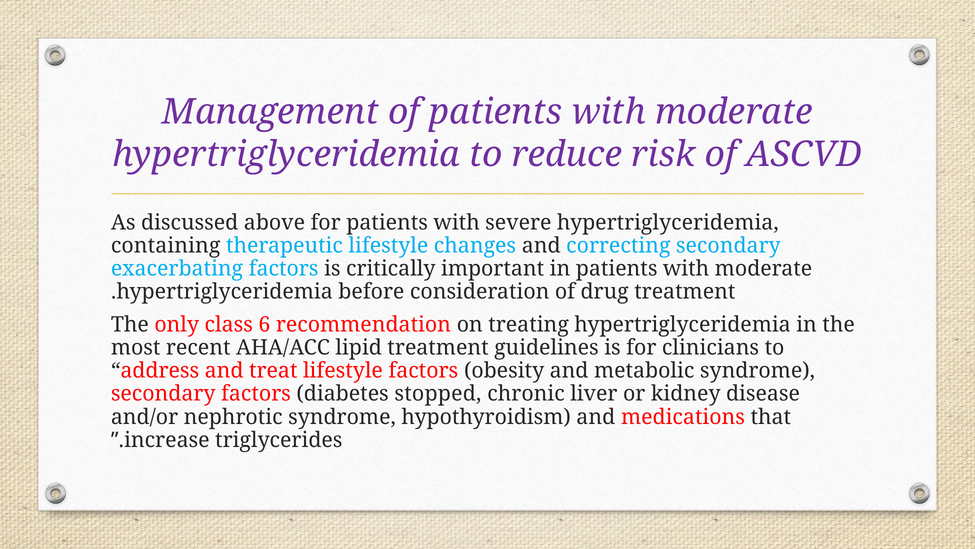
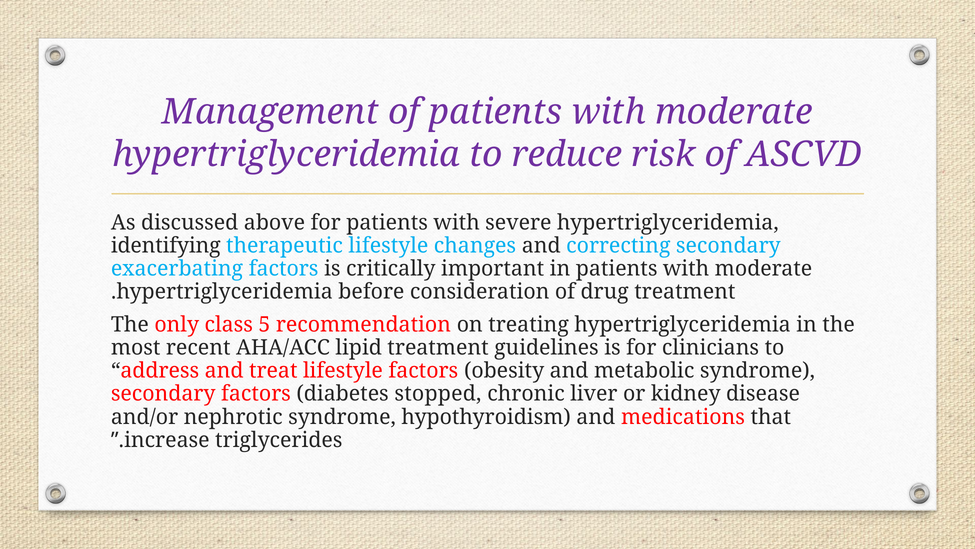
containing: containing -> identifying (166, 245)
6: 6 -> 5 (264, 324)
